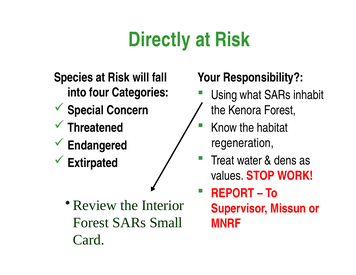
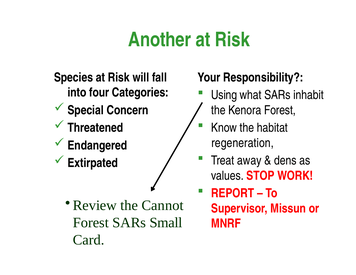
Directly: Directly -> Another (160, 40)
water: water -> away (249, 161)
Interior: Interior -> Cannot (163, 205)
